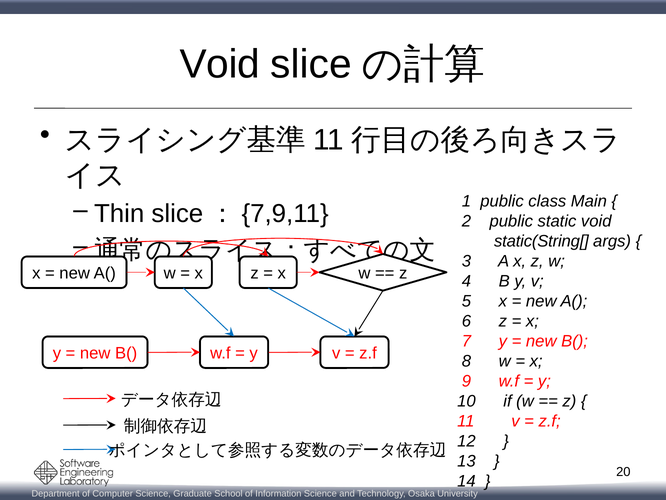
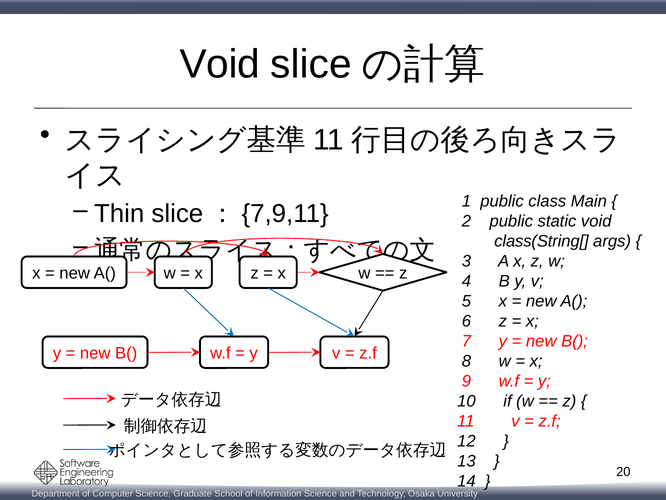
static(String[: static(String[ -> class(String[ (541, 241)
